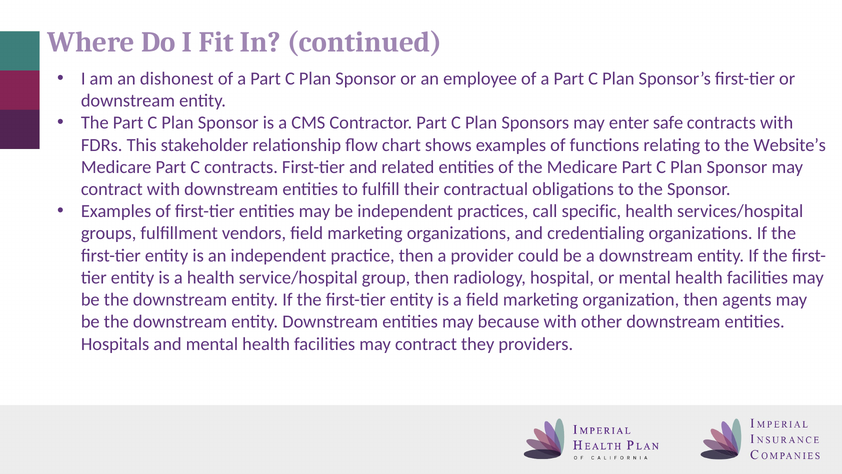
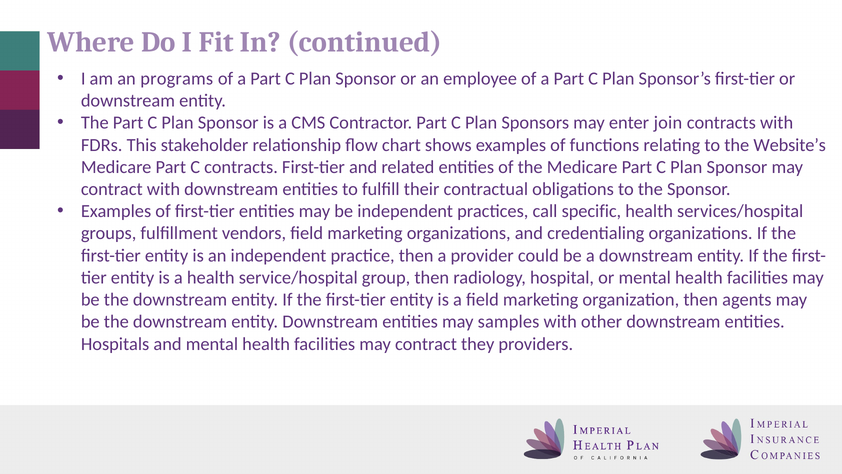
dishonest: dishonest -> programs (177, 79)
safe: safe -> join (668, 123)
because: because -> samples (509, 322)
